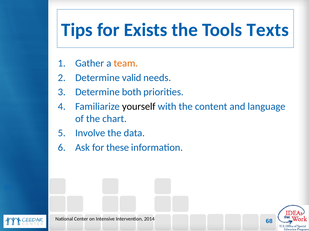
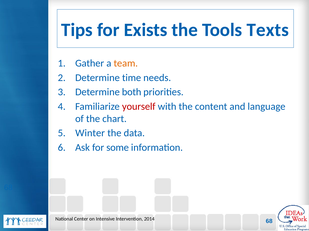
valid: valid -> time (132, 78)
yourself colour: black -> red (139, 107)
Involve: Involve -> Winter (90, 134)
these: these -> some (118, 148)
